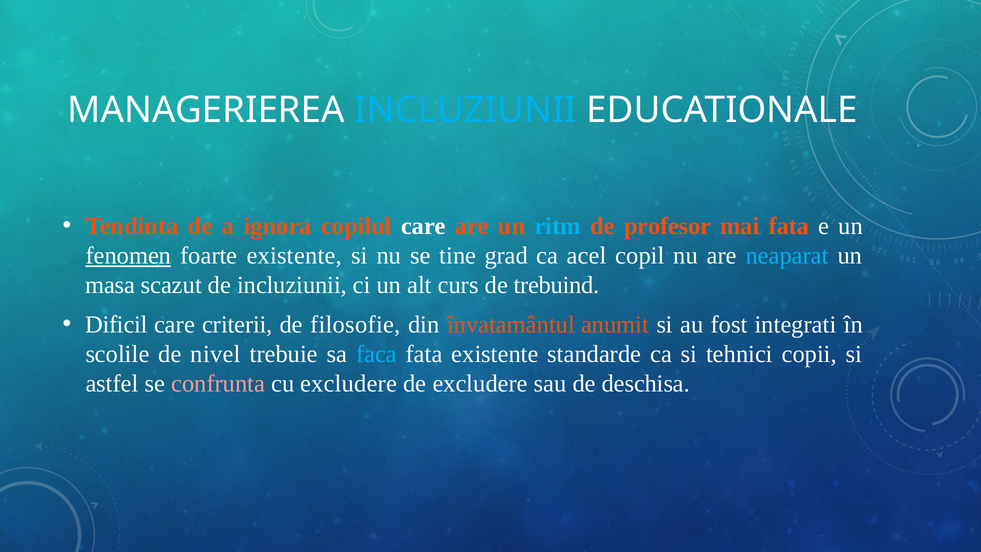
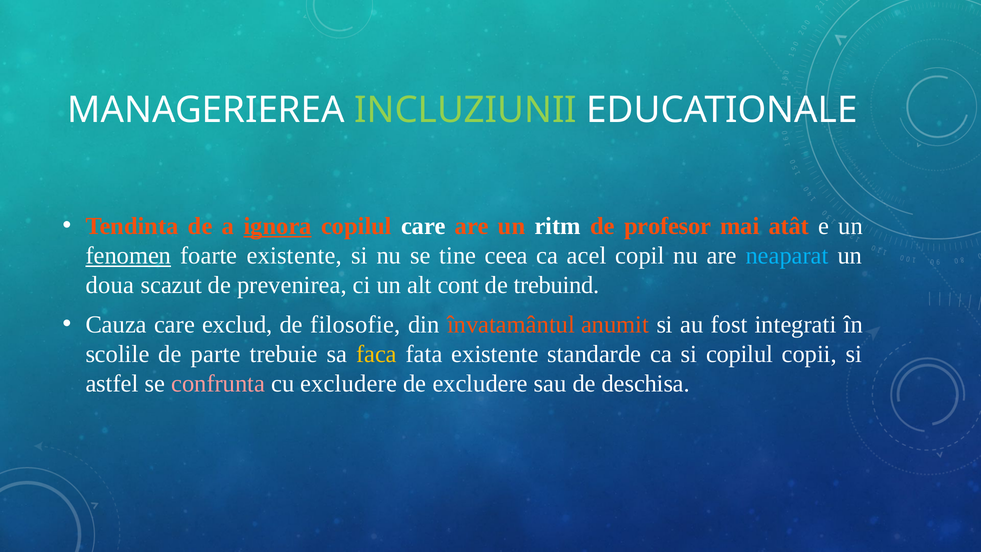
INCLUZIUNII colour: light blue -> light green (466, 110)
ignora underline: none -> present (278, 226)
ritm colour: light blue -> white (558, 226)
mai fata: fata -> atât (789, 226)
grad: grad -> ceea (506, 255)
masa: masa -> doua (110, 285)
de incluziunii: incluziunii -> prevenirea (292, 285)
curs: curs -> cont (458, 285)
Dificil: Dificil -> Cauza (116, 325)
criterii: criterii -> exclud (237, 325)
nivel: nivel -> parte (215, 354)
faca colour: light blue -> yellow (376, 354)
si tehnici: tehnici -> copilul (740, 354)
